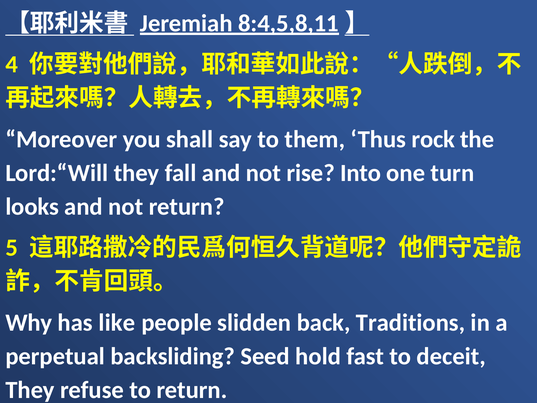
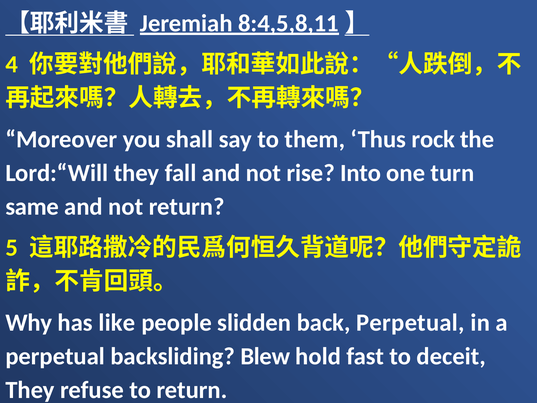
looks: looks -> same (32, 207)
back Traditions: Traditions -> Perpetual (410, 322)
Seed: Seed -> Blew (265, 356)
